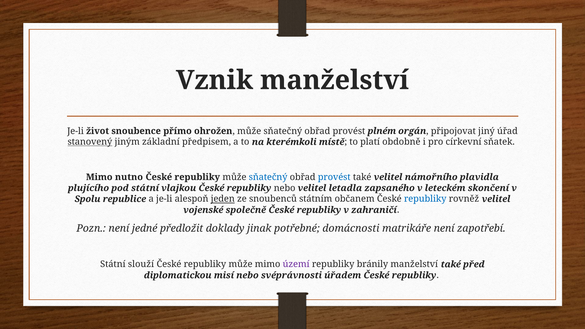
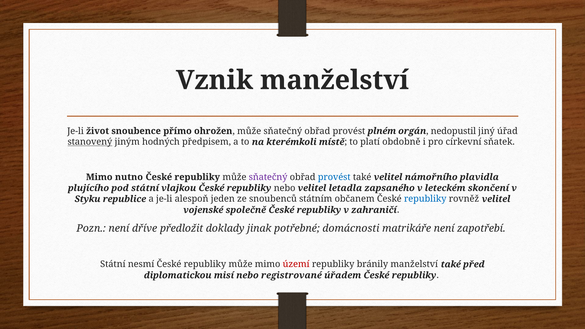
připojovat: připojovat -> nedopustil (453, 131)
základní: základní -> hodných (161, 142)
sňatečný colour: blue -> purple (268, 177)
Spolu: Spolu -> Styku (87, 199)
jeden underline: present -> none (223, 199)
jedné: jedné -> dříve (145, 229)
slouží: slouží -> nesmí (141, 264)
území colour: purple -> red (296, 264)
svéprávnosti: svéprávnosti -> registrované (291, 275)
